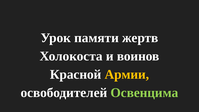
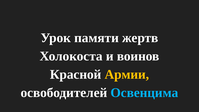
Освенцима colour: light green -> light blue (144, 93)
